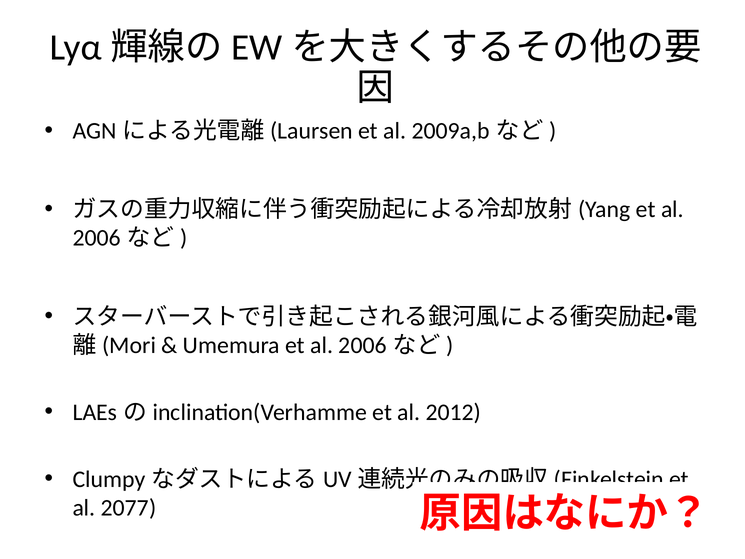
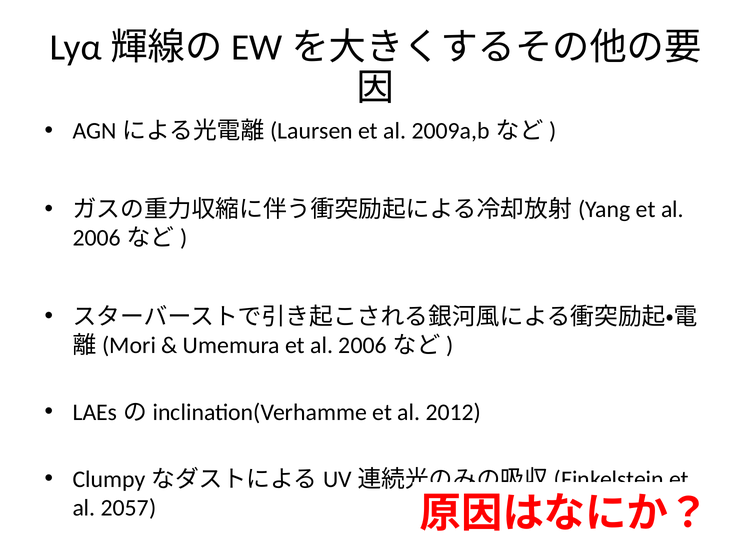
2077: 2077 -> 2057 (129, 508)
